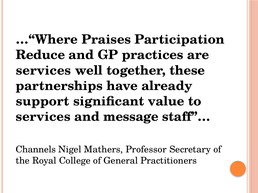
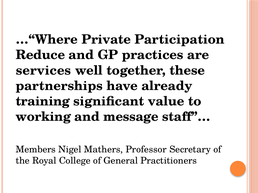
Praises: Praises -> Private (106, 40)
support: support -> training (43, 102)
services: services -> working (43, 117)
Channels: Channels -> Members (36, 150)
